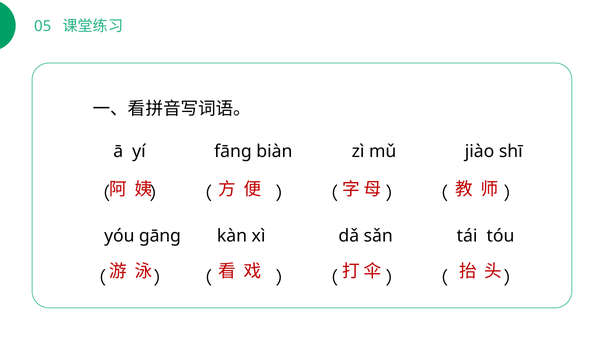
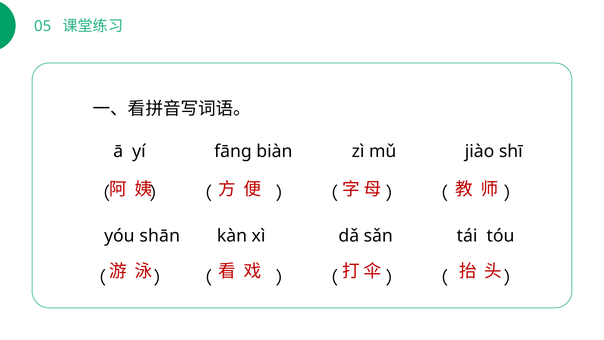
ɡānɡ: ɡānɡ -> shān (160, 236)
